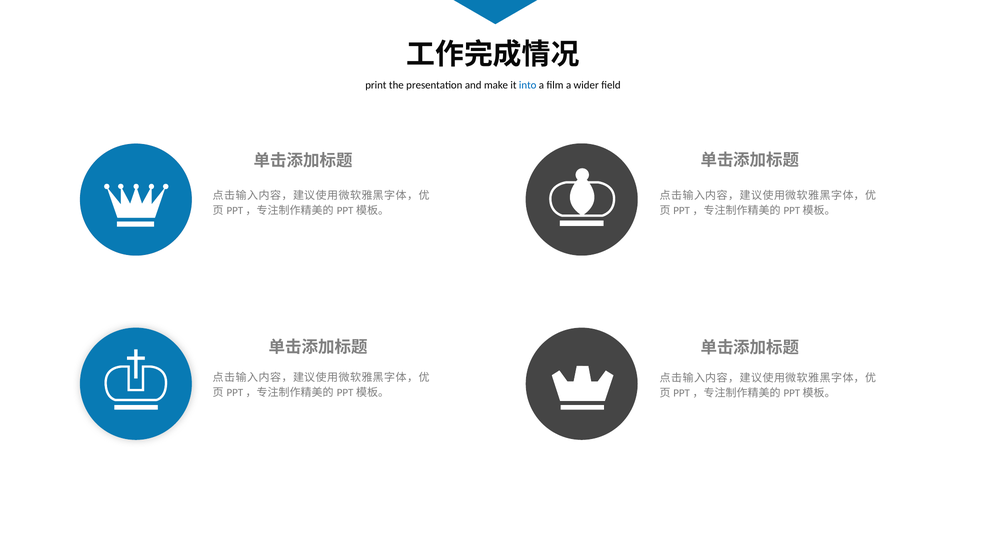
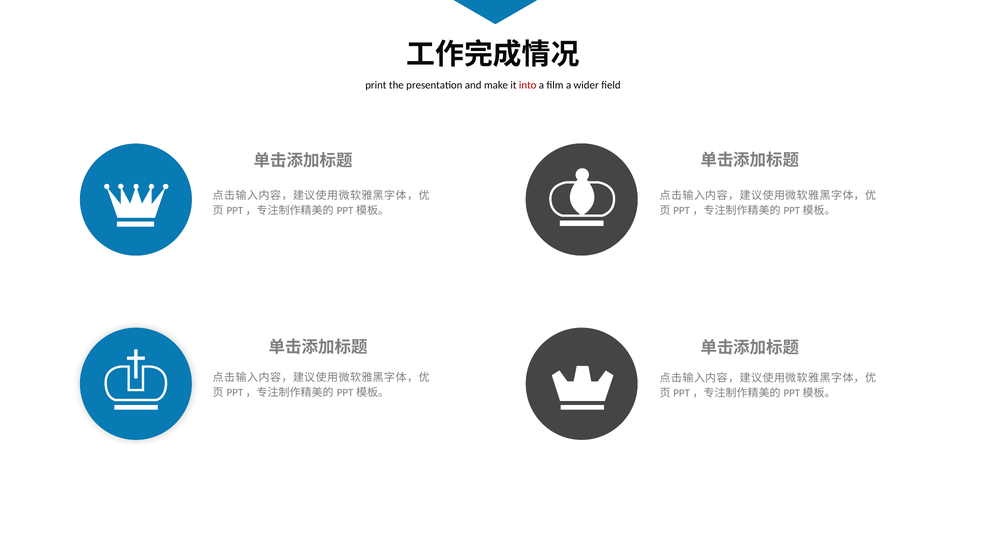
into colour: blue -> red (528, 85)
